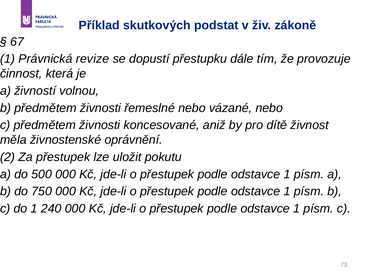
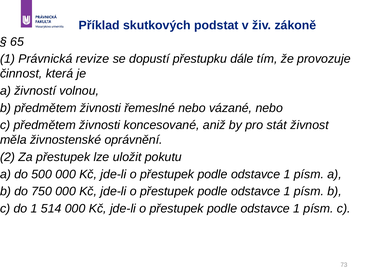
67: 67 -> 65 (17, 42)
dítě: dítě -> stát (277, 126)
240: 240 -> 514 (51, 209)
